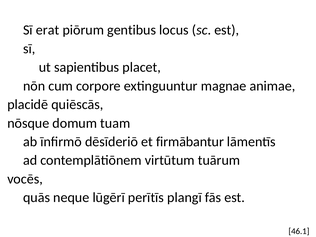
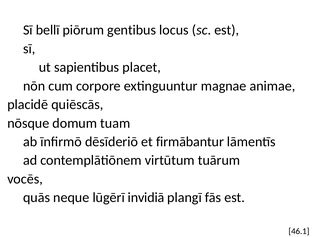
erat: erat -> bellī (48, 30)
perītīs: perītīs -> invidiā (146, 198)
